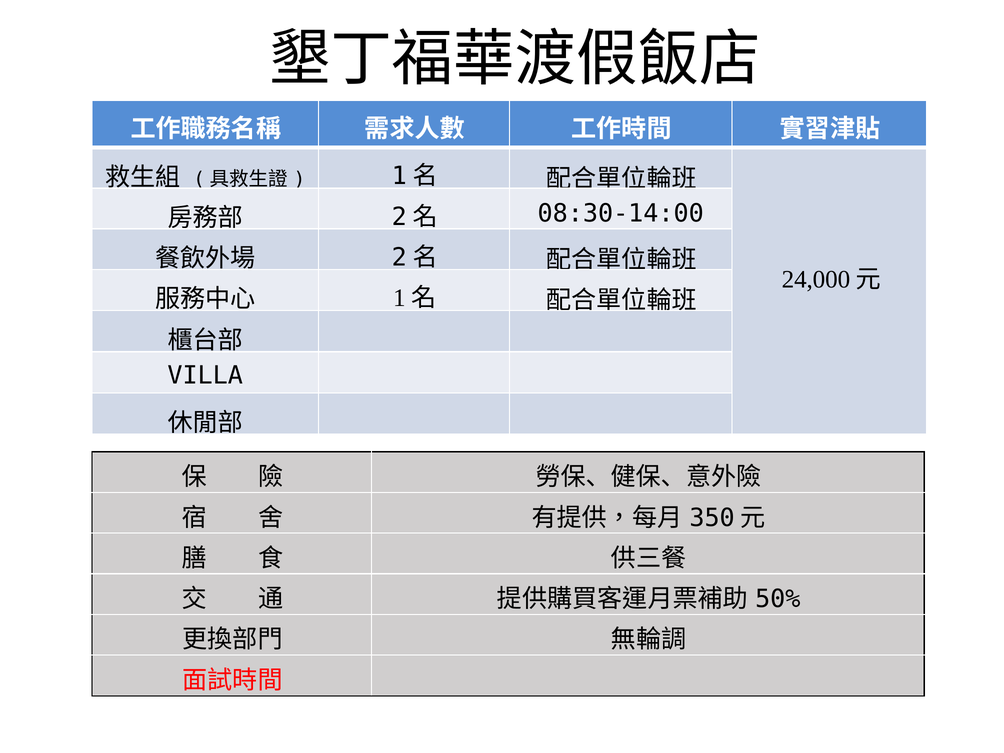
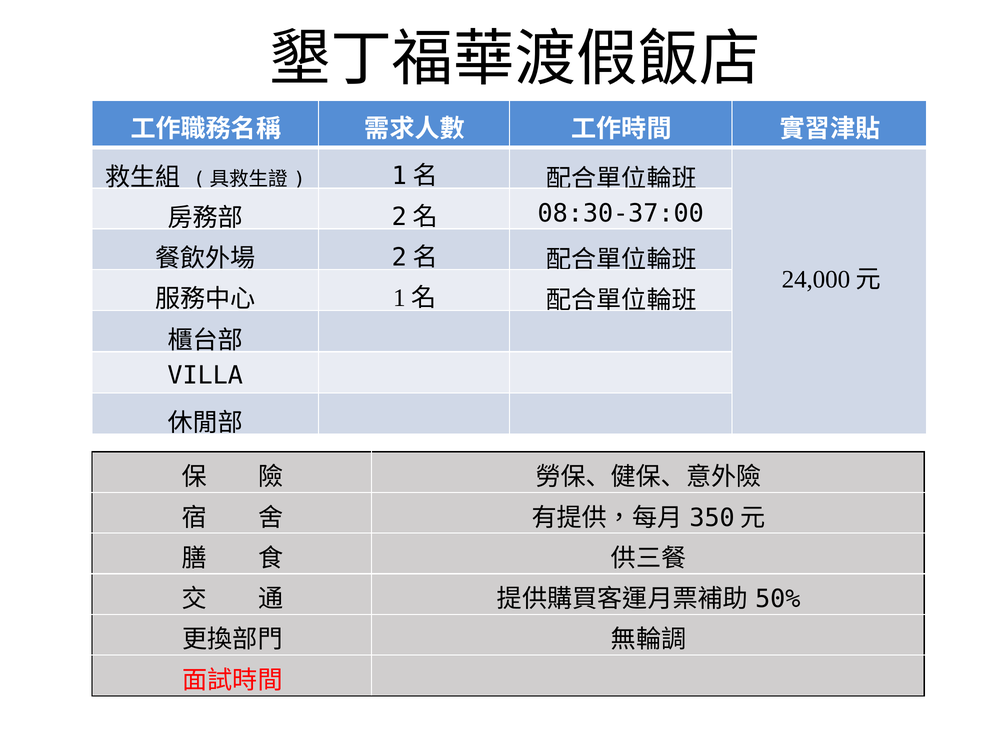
08:30-14:00: 08:30-14:00 -> 08:30-37:00 (621, 214)
